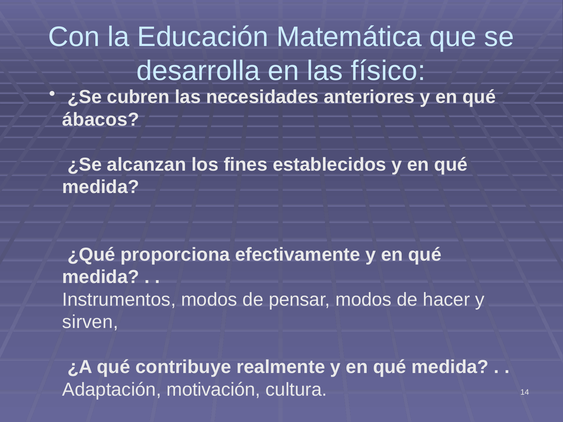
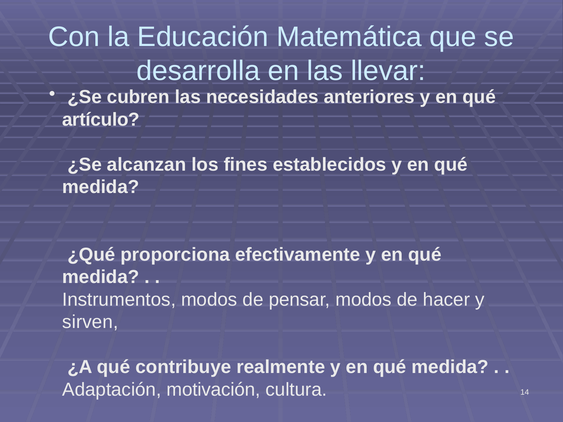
físico: físico -> llevar (388, 71)
ábacos: ábacos -> artículo (101, 120)
